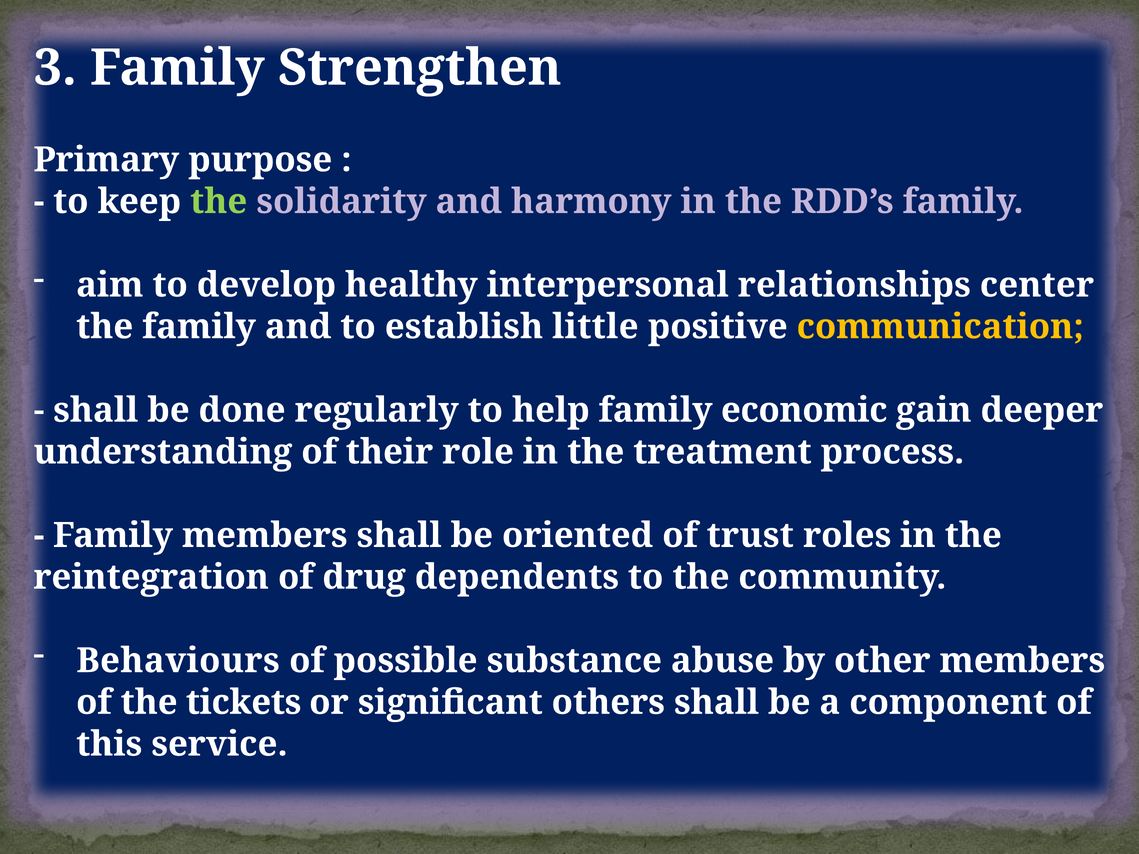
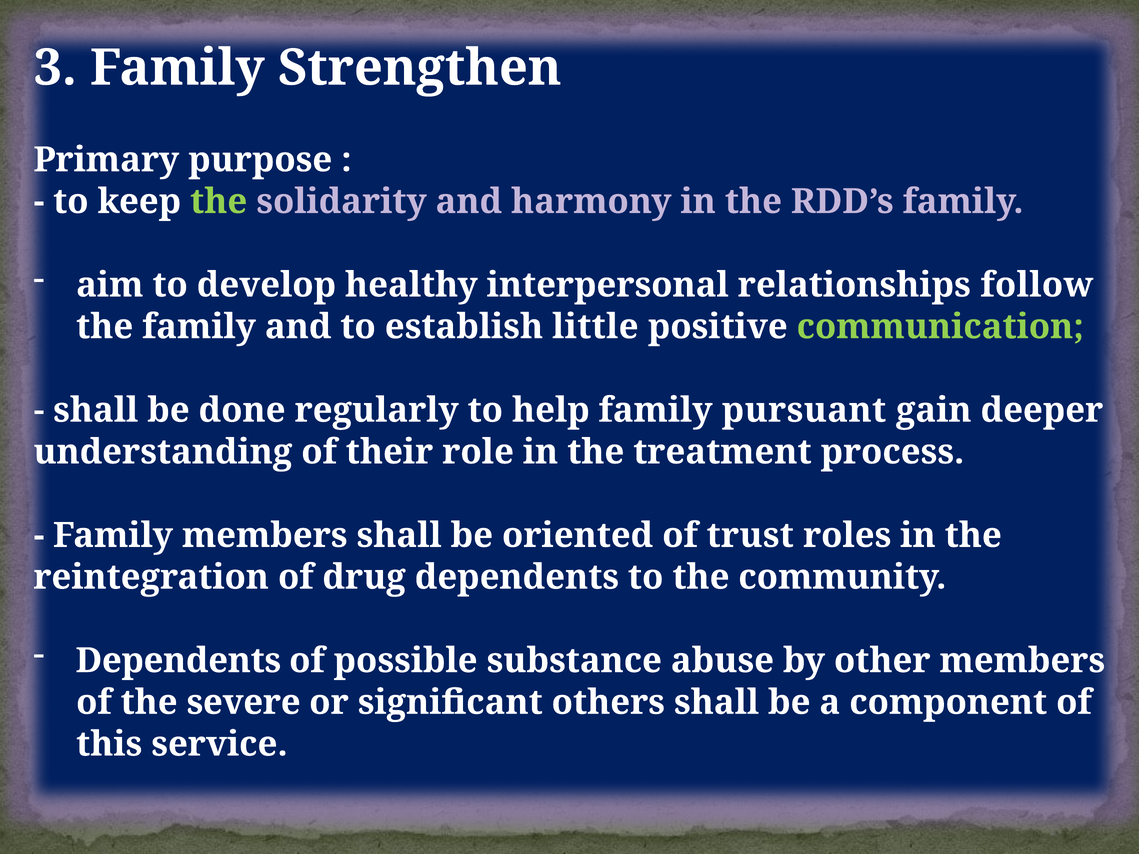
center: center -> follow (1037, 285)
communication colour: yellow -> light green (940, 327)
economic: economic -> pursuant (804, 410)
Behaviours: Behaviours -> Dependents (178, 661)
tickets: tickets -> severe (244, 703)
